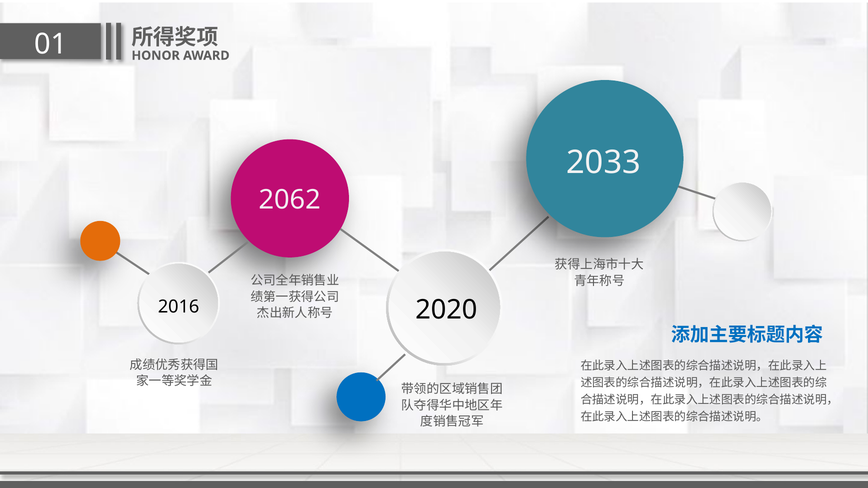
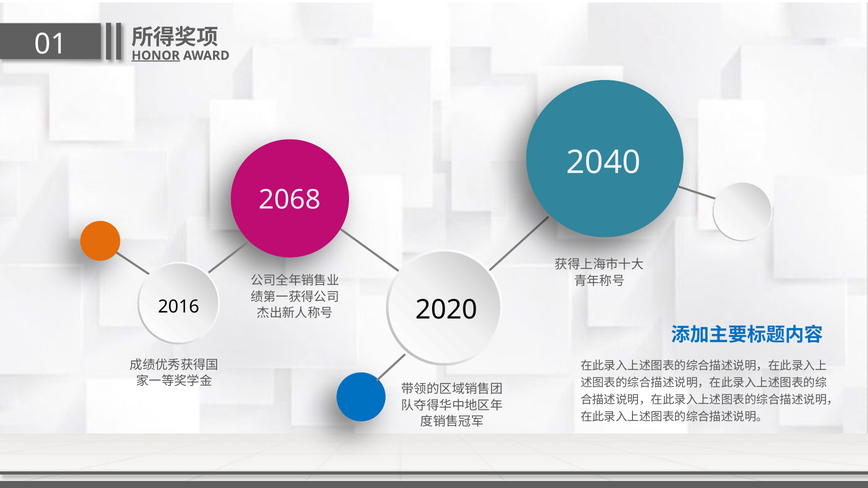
HONOR underline: none -> present (156, 56)
2033: 2033 -> 2040 (604, 163)
2062: 2062 -> 2068 (290, 200)
